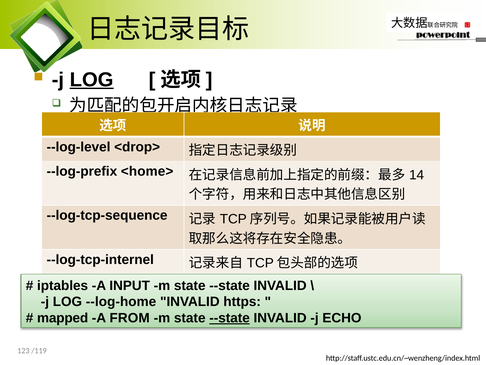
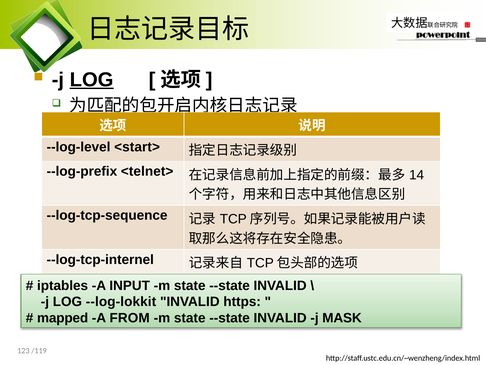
<drop>: <drop> -> <start> (137, 147)
<home>: <home> -> <telnet> (147, 171)
--log-home: --log-home -> --log-lokkit (121, 301)
--state underline: present -> none (230, 318)
ECHO: ECHO -> MASK (342, 318)
